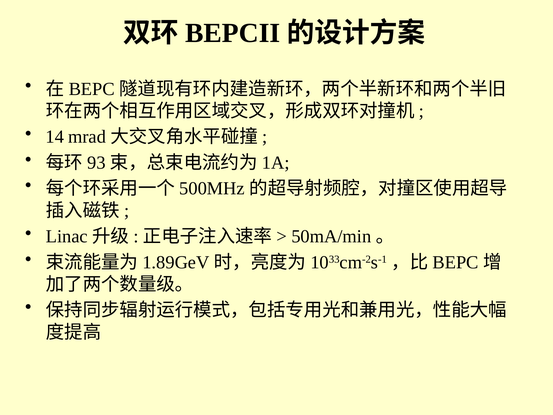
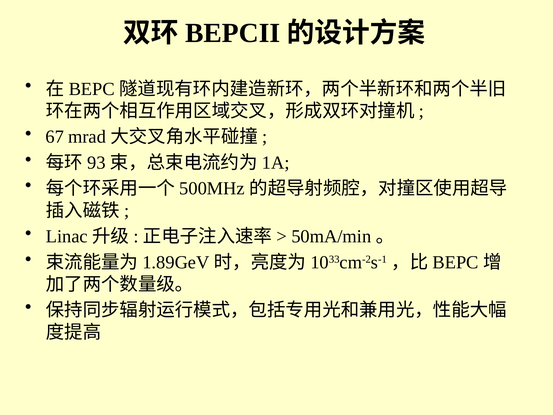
14: 14 -> 67 (55, 137)
